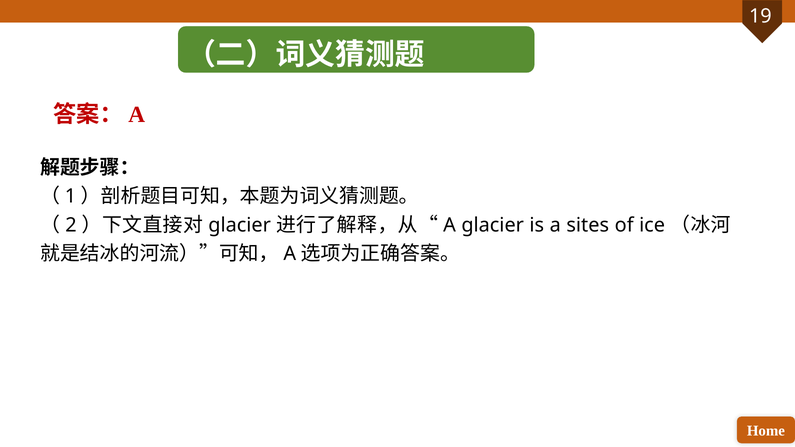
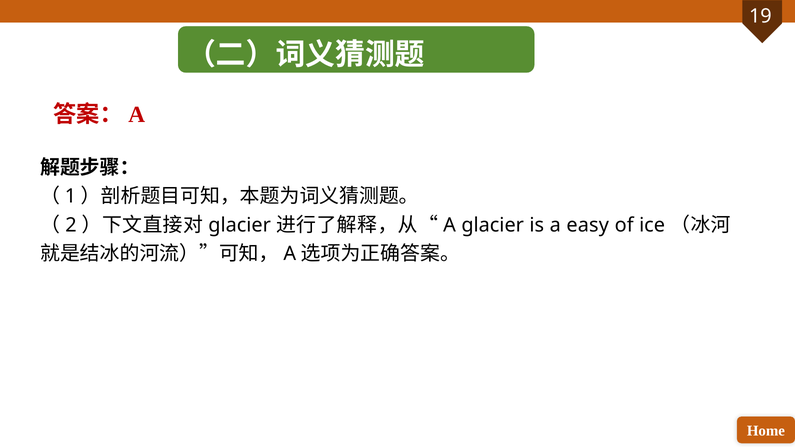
sites: sites -> easy (588, 225)
